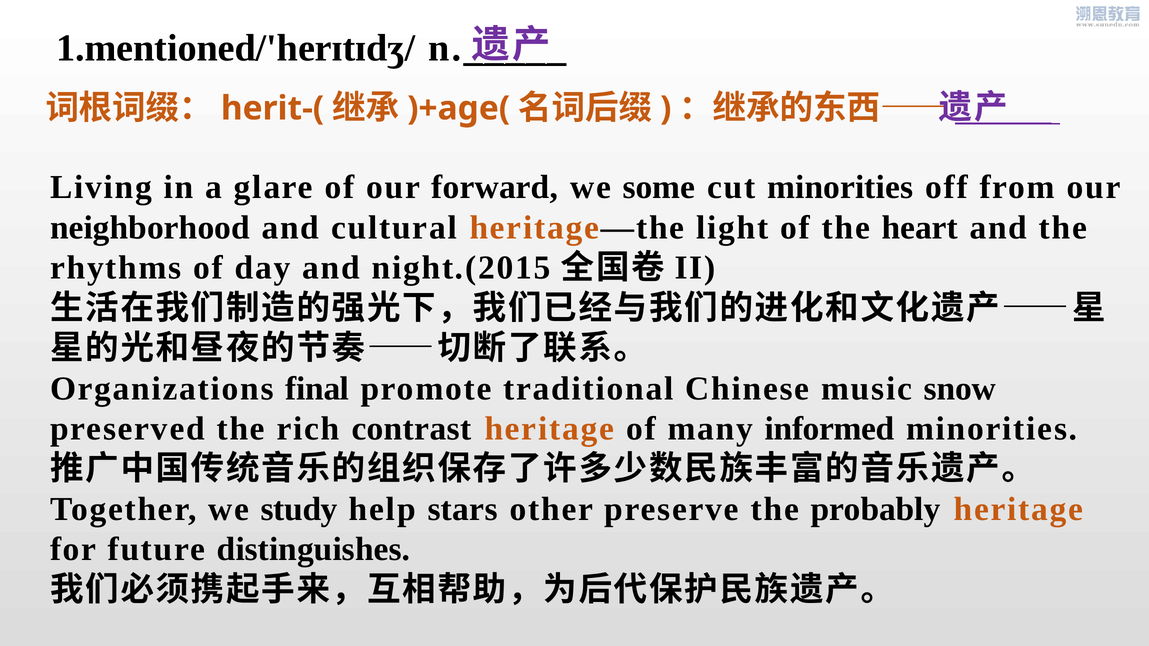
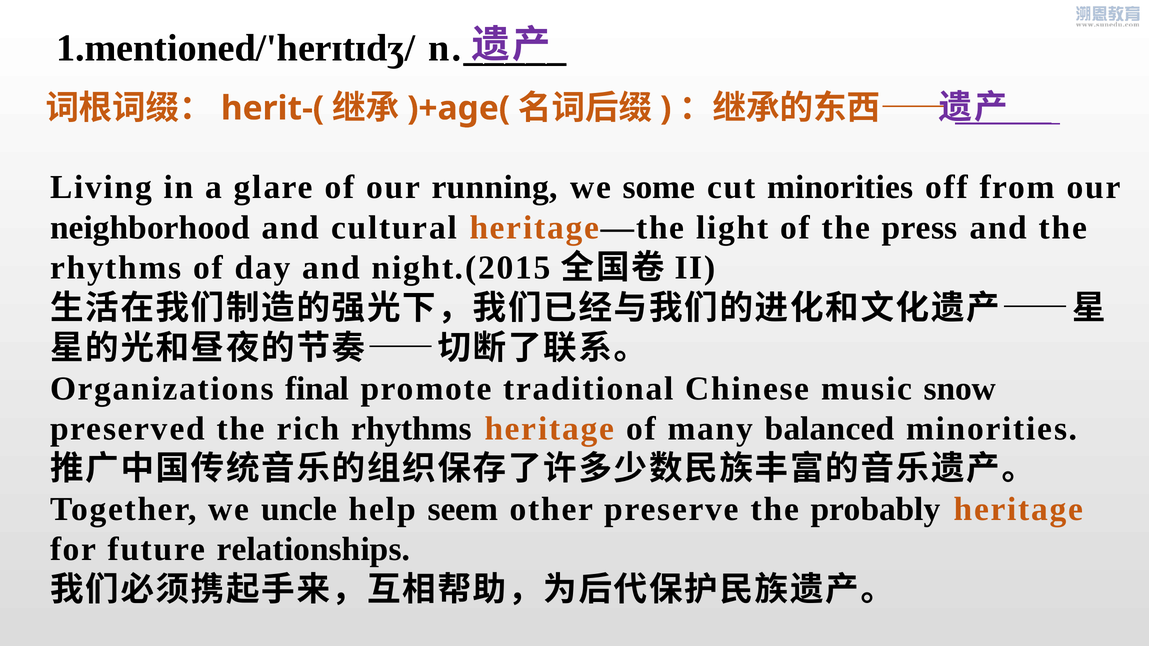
forward: forward -> running (495, 187)
heart: heart -> press (920, 228)
rich contrast: contrast -> rhythms (412, 429)
informed: informed -> balanced (829, 429)
study: study -> uncle (299, 509)
stars: stars -> seem (463, 509)
distinguishes: distinguishes -> relationships (313, 550)
